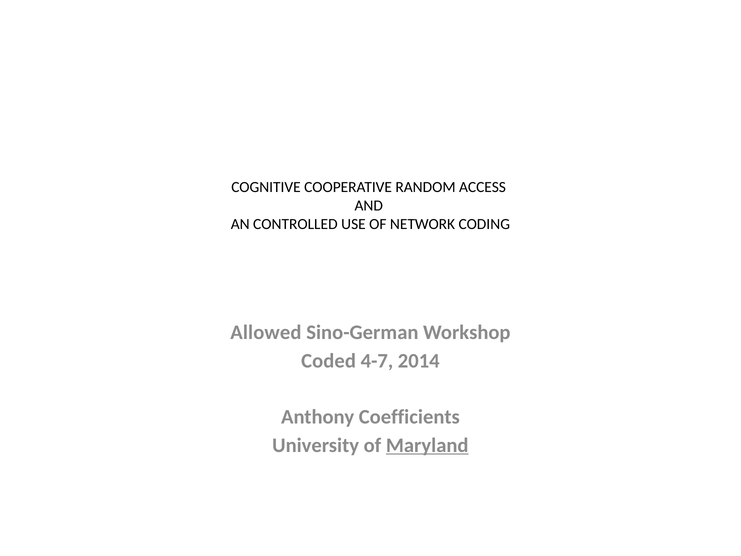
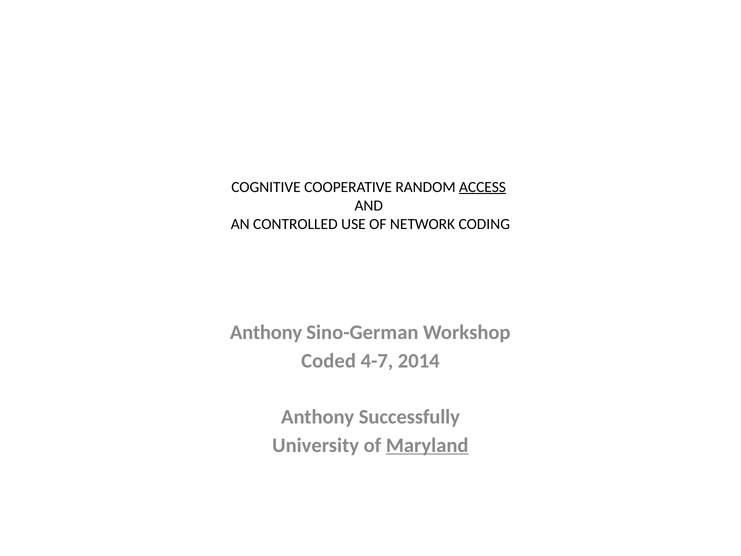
ACCESS underline: none -> present (483, 187)
Allowed: Allowed -> Anthony (266, 332)
Coefficients: Coefficients -> Successfully (409, 417)
